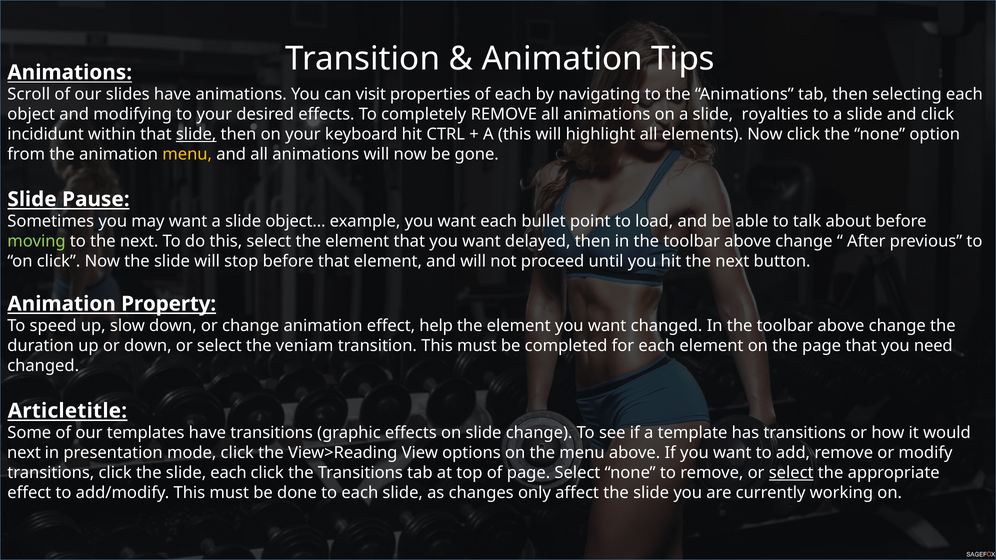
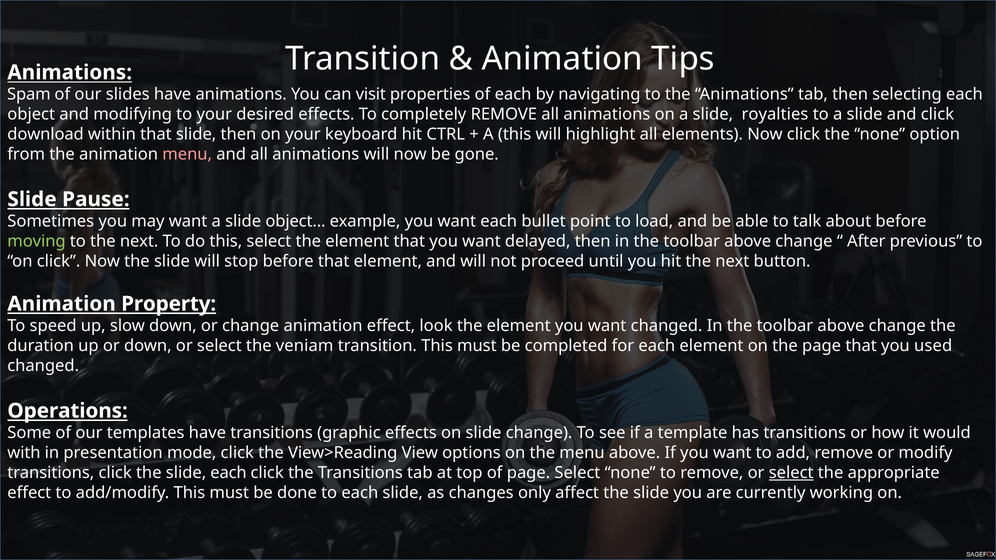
Scroll: Scroll -> Spam (29, 95)
incididunt: incididunt -> download (46, 134)
slide underline: present -> none (196, 134)
menu colour: yellow -> pink (187, 154)
help: help -> look (436, 326)
need: need -> used (933, 346)
Articletitle: Articletitle -> Operations (68, 411)
next: next -> with (24, 453)
